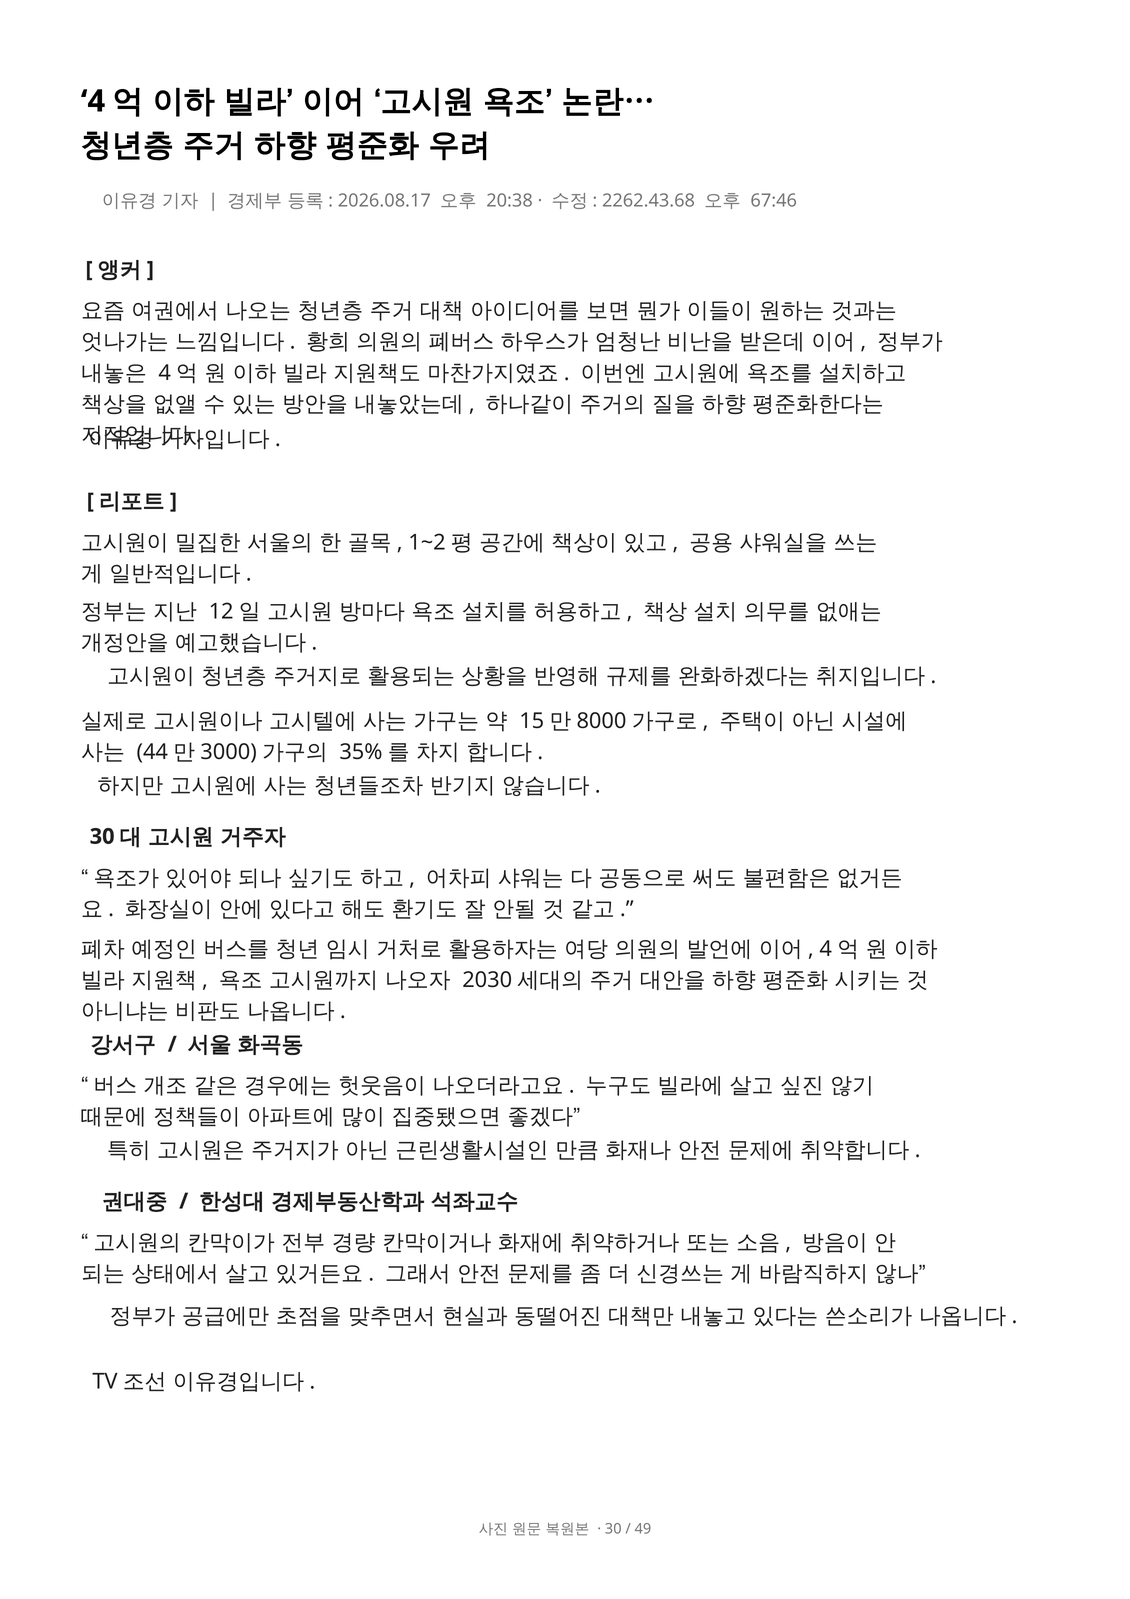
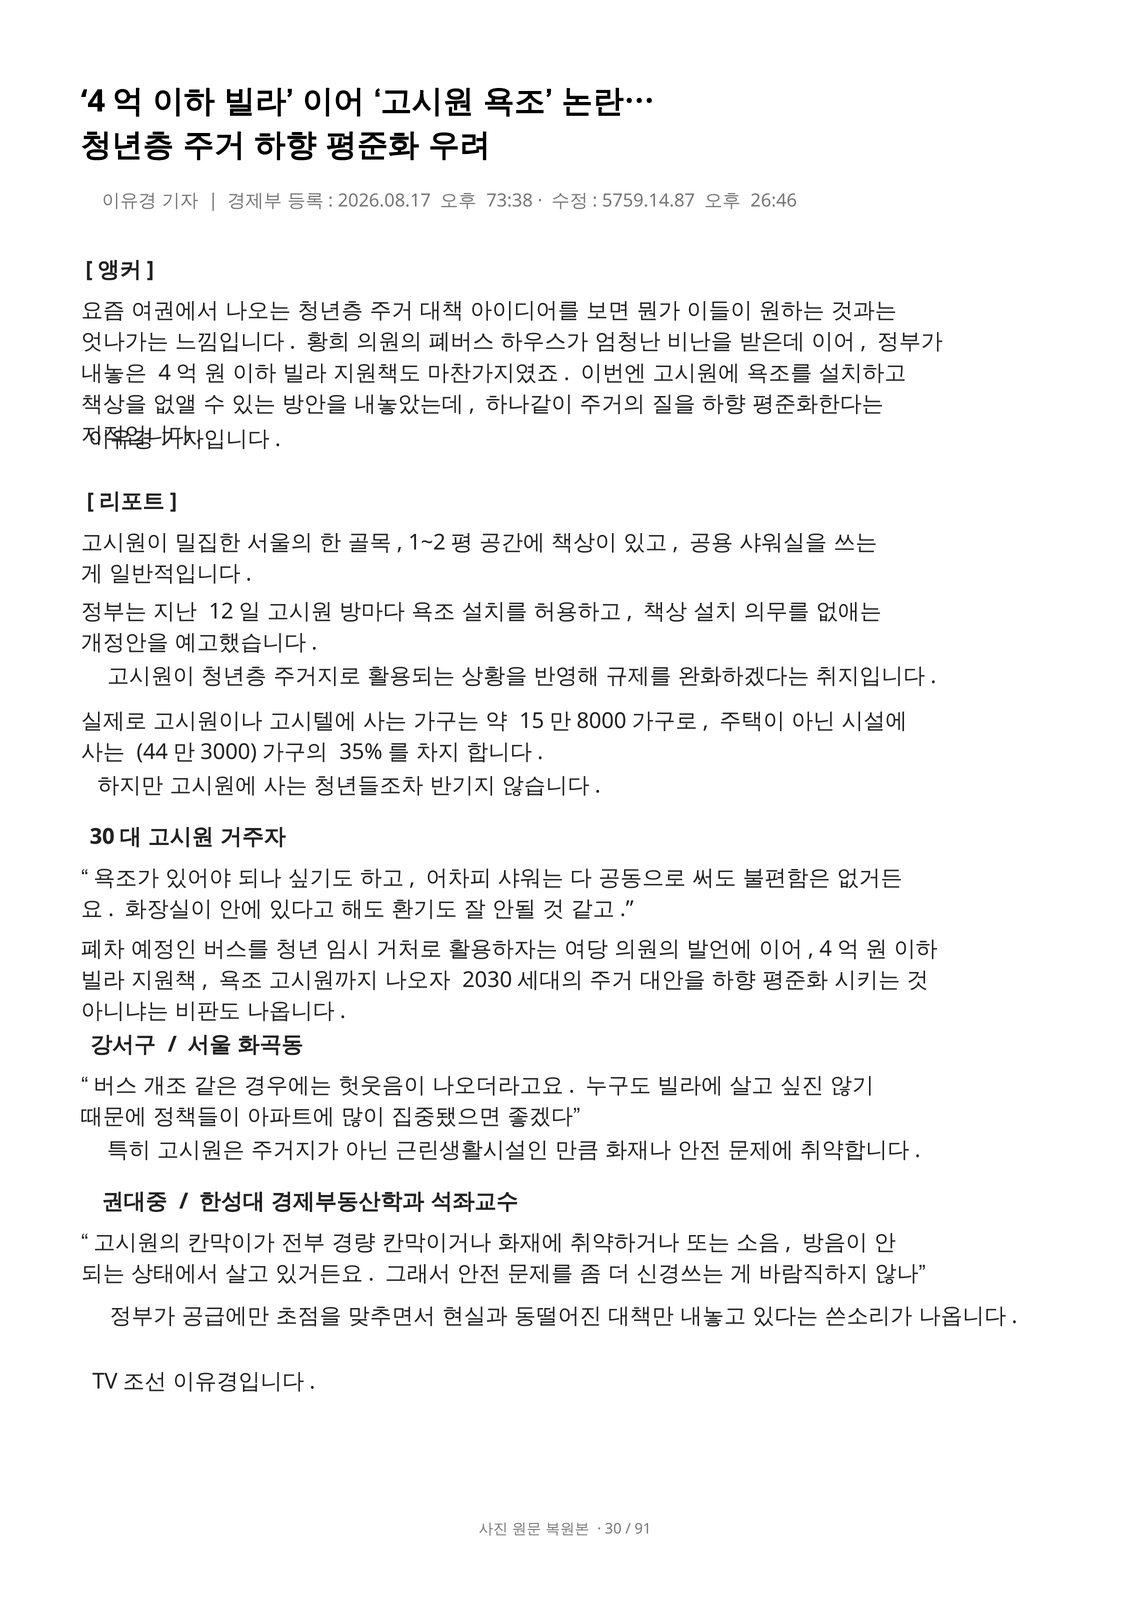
20:38: 20:38 -> 73:38 (510, 201)
2262.43.68: 2262.43.68 -> 5759.14.87 (649, 201)
67:46: 67:46 -> 26:46 (774, 201)
49: 49 -> 91 (643, 1528)
